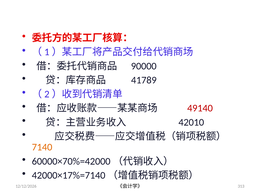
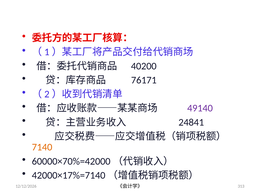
90000: 90000 -> 40200 (144, 66)
41789: 41789 -> 76171 (144, 80)
49140 colour: red -> purple (200, 108)
42010: 42010 -> 24841 (191, 122)
